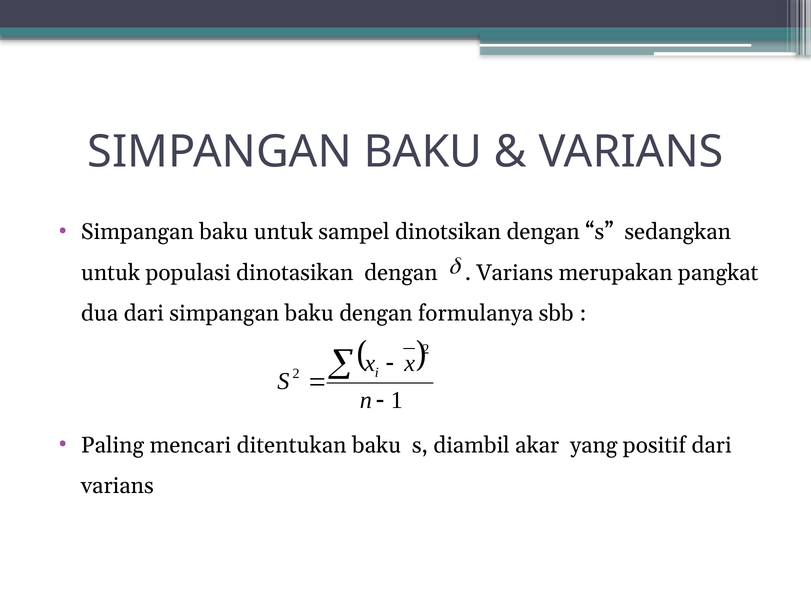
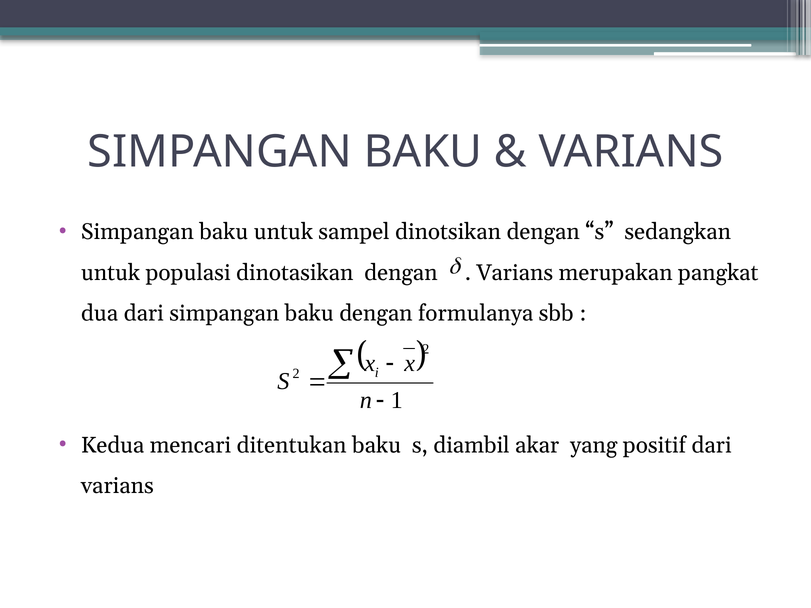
Paling: Paling -> Kedua (113, 445)
